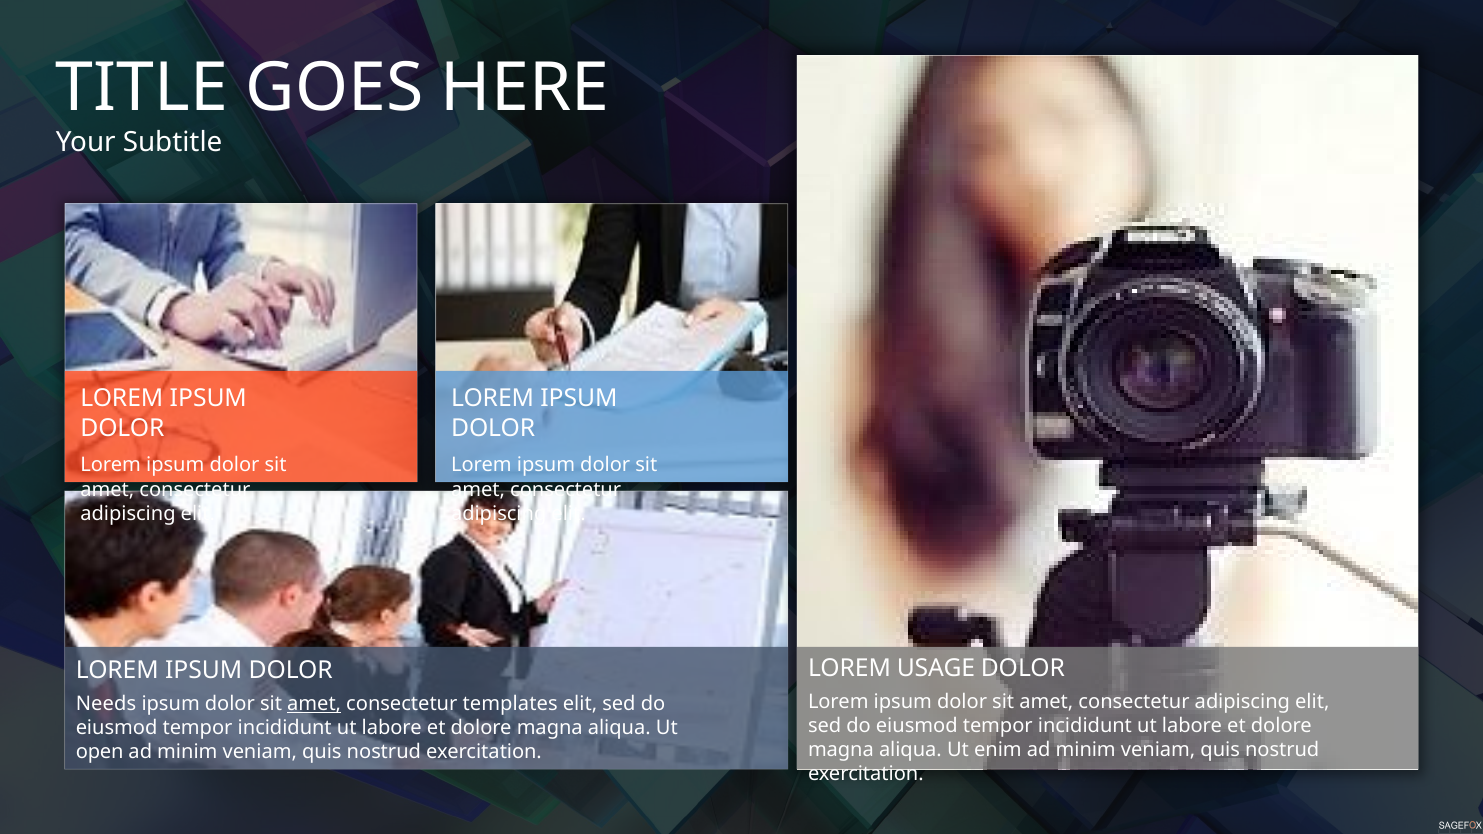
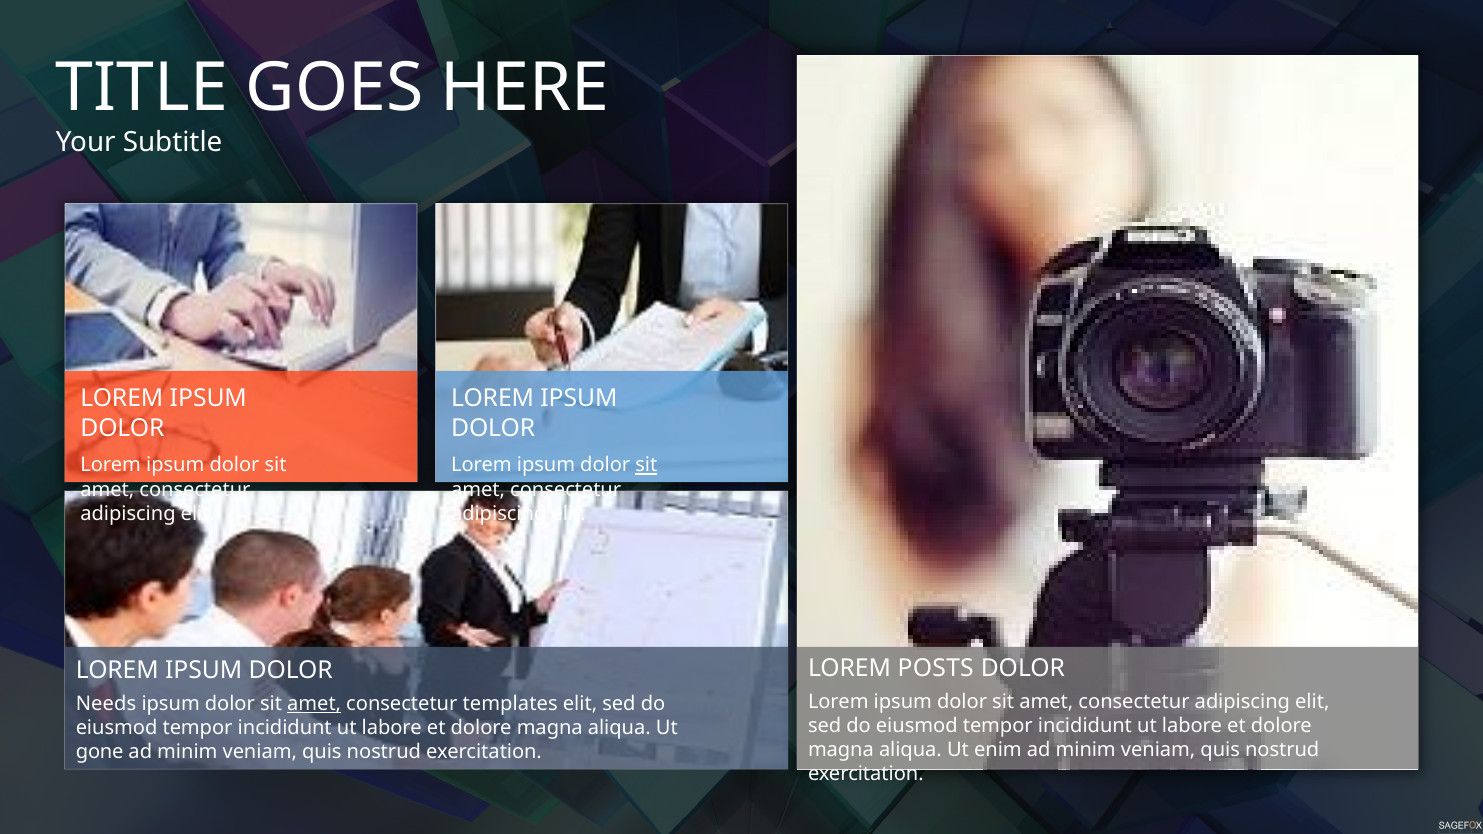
sit underline: none -> present (646, 465)
USAGE: USAGE -> POSTS (936, 669)
open: open -> gone (100, 752)
